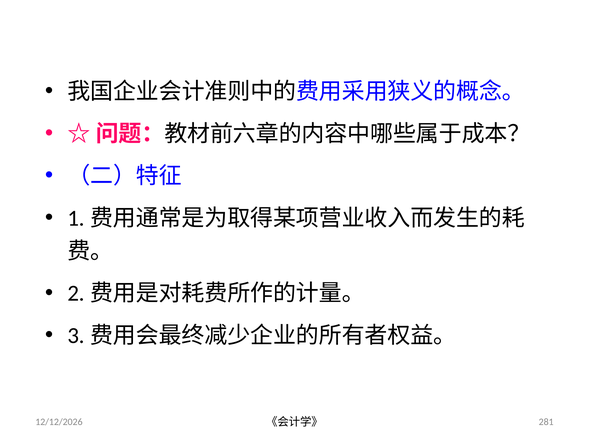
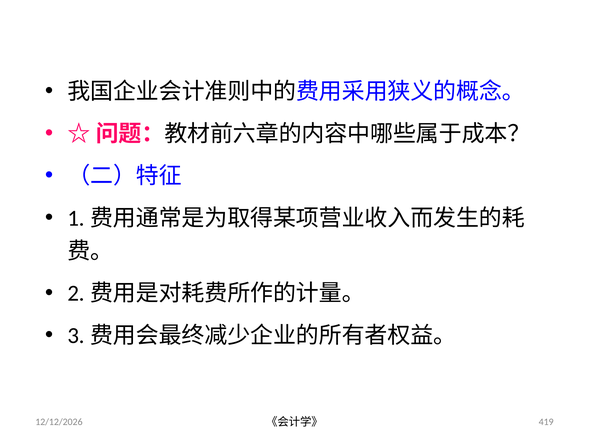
281: 281 -> 419 (546, 422)
